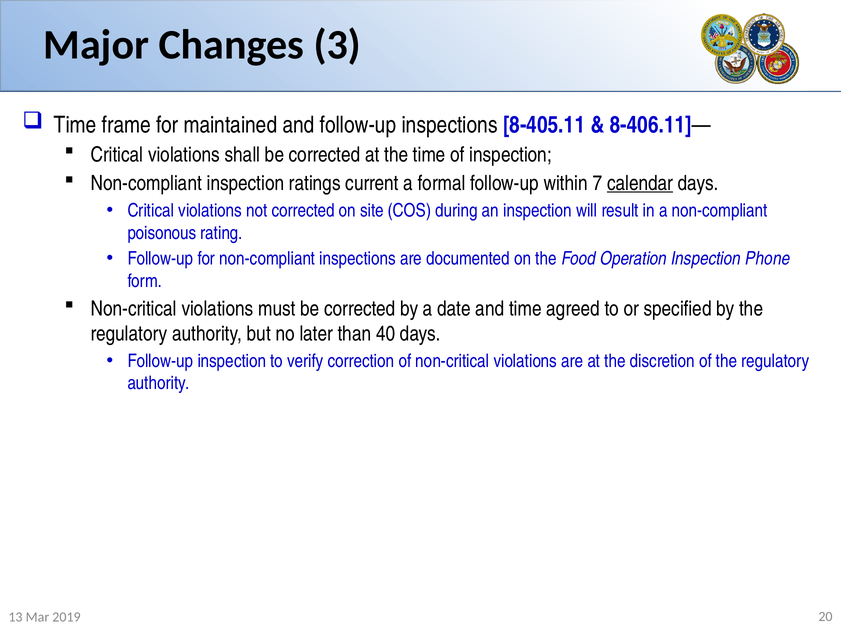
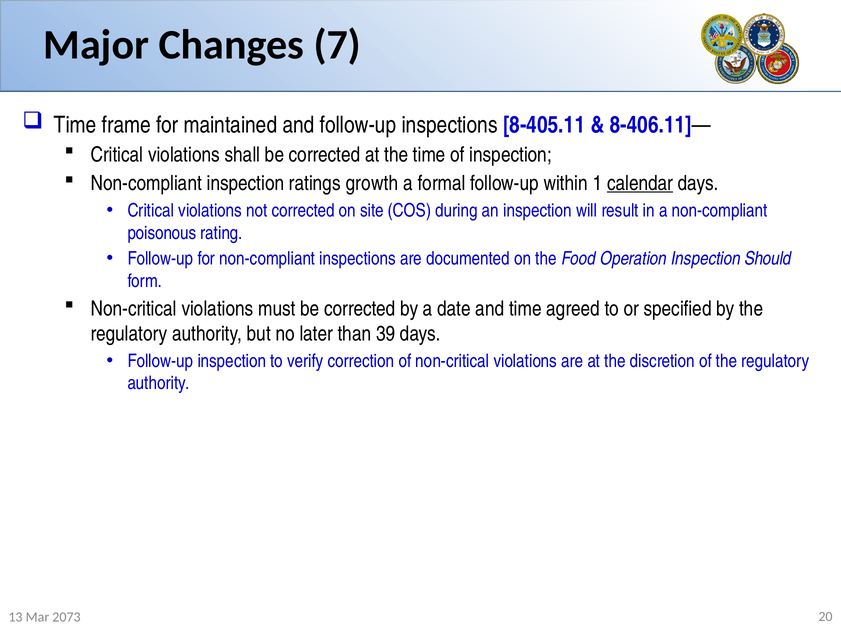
3: 3 -> 7 (337, 45)
current: current -> growth (372, 184)
7: 7 -> 1 (597, 184)
Phone: Phone -> Should (768, 259)
40: 40 -> 39 (386, 334)
2019: 2019 -> 2073 (67, 618)
